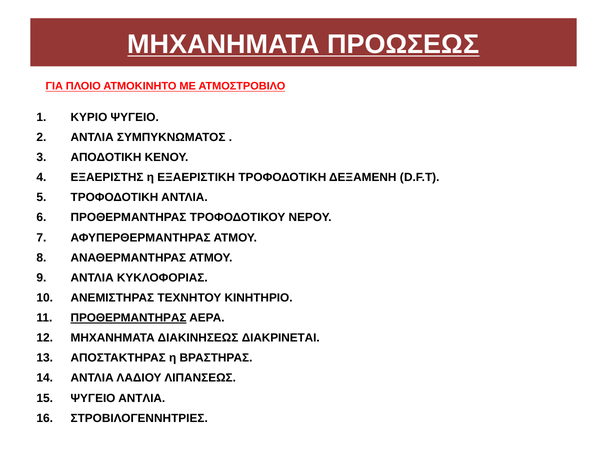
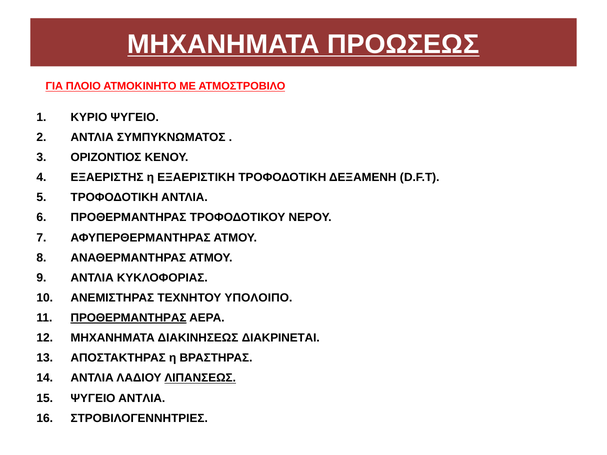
ΑΠΟΔΟΤΙΚΗ: ΑΠΟΔΟΤΙΚΗ -> ΟΡΙΖΟΝΤΙΟΣ (106, 157)
ΚΙΝΗΤΗΡΙΟ: ΚΙΝΗΤΗΡΙΟ -> ΥΠΟΛΟΙΠΟ (258, 298)
ΛΙΠΑΝΣΕΩΣ underline: none -> present (200, 378)
